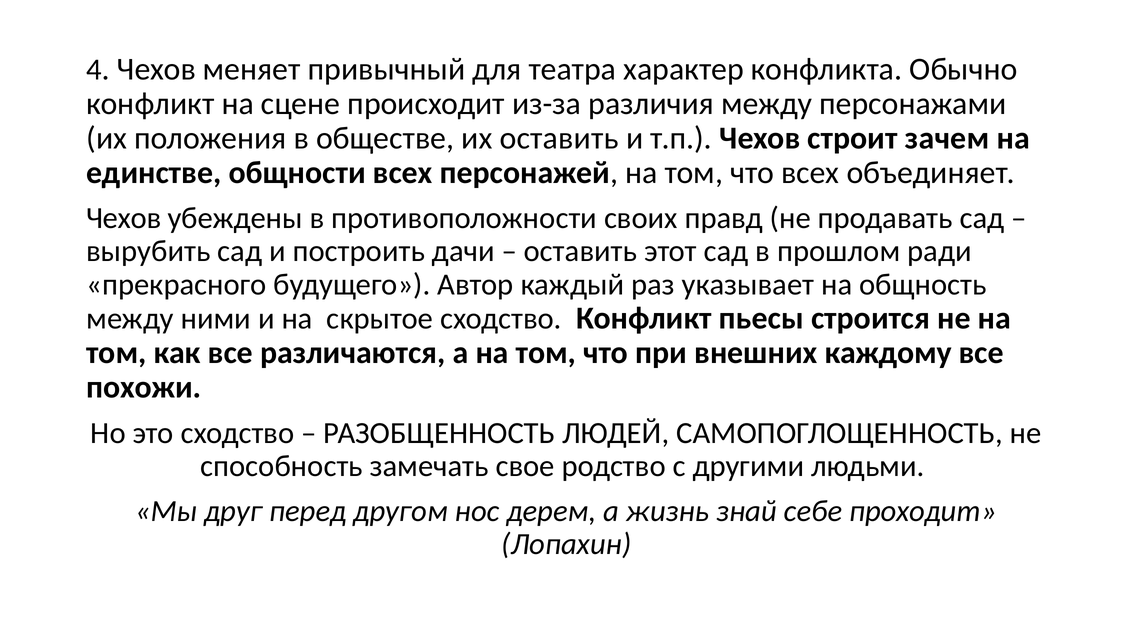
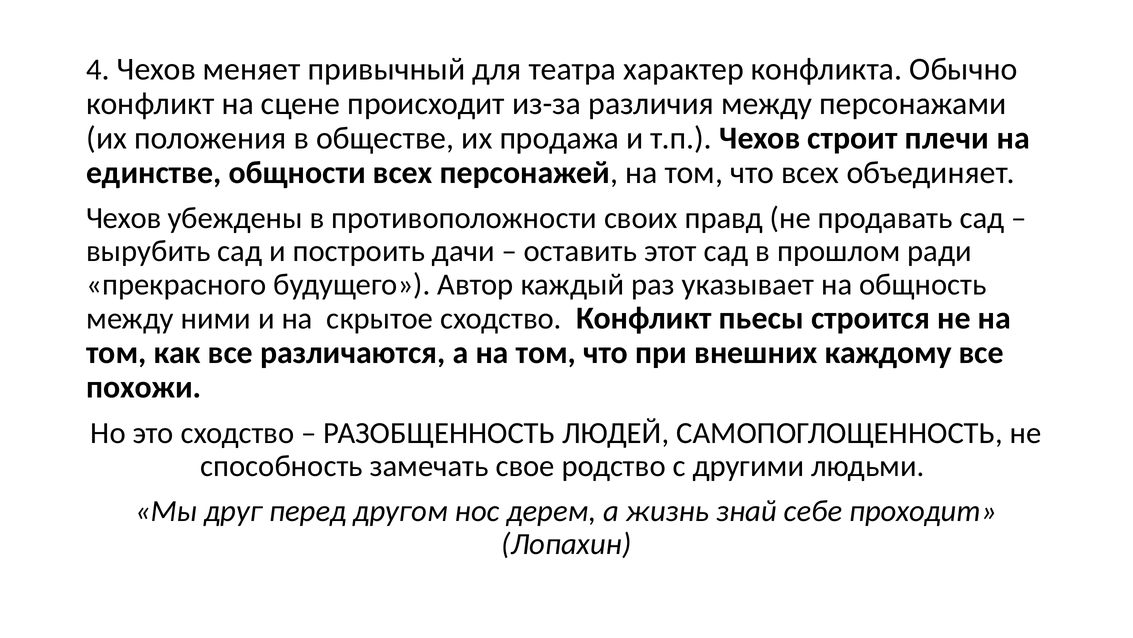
их оставить: оставить -> продажа (559, 138)
зачем: зачем -> плечи (947, 138)
